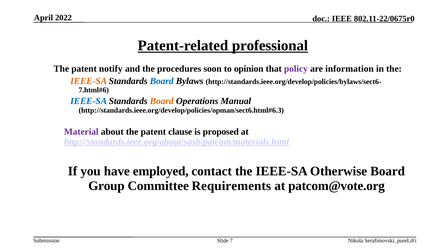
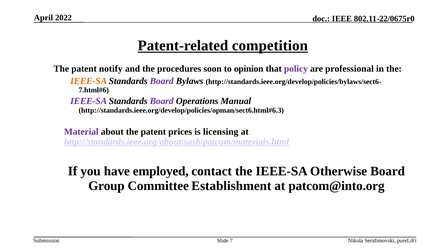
professional: professional -> competition (270, 46)
information: information -> professional (350, 69)
Board colour: blue -> purple (162, 81)
IEEE-SA colour: blue -> purple (89, 101)
Board colour: orange -> purple (162, 101)
clause: clause -> prices (180, 132)
proposed: proposed -> licensing (221, 132)
Requirements: Requirements -> Establishment (231, 186)
patcom@vote.org: patcom@vote.org -> patcom@into.org (336, 186)
